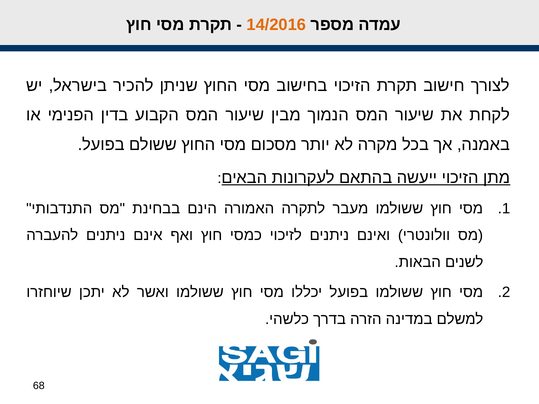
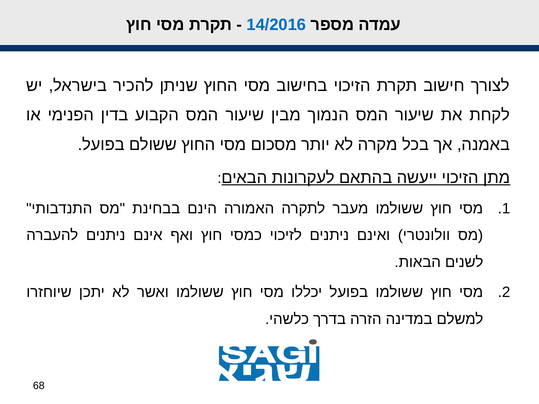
14/2016 colour: orange -> blue (276, 25)
